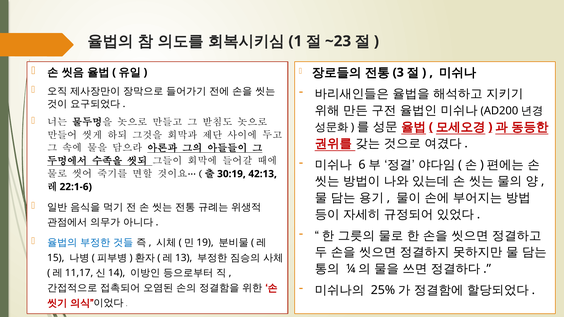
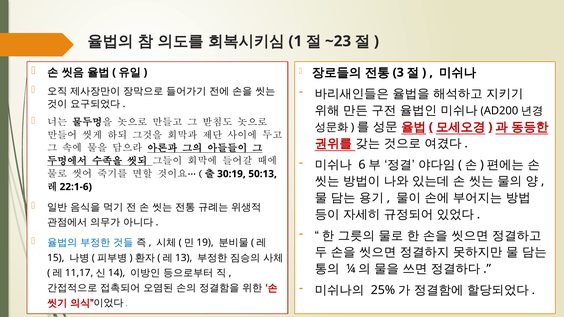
42:13: 42:13 -> 50:13 (263, 174)
